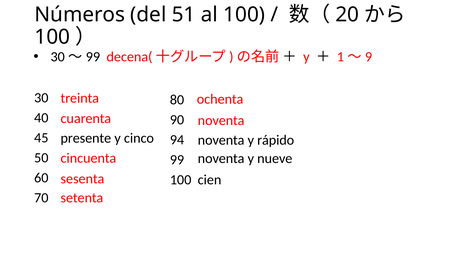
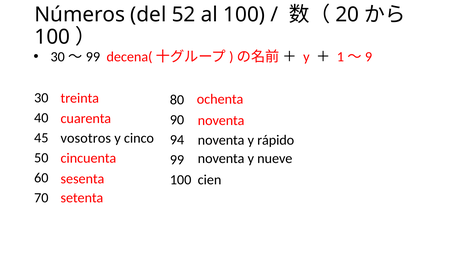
51: 51 -> 52 (184, 15)
presente: presente -> vosotros (86, 138)
